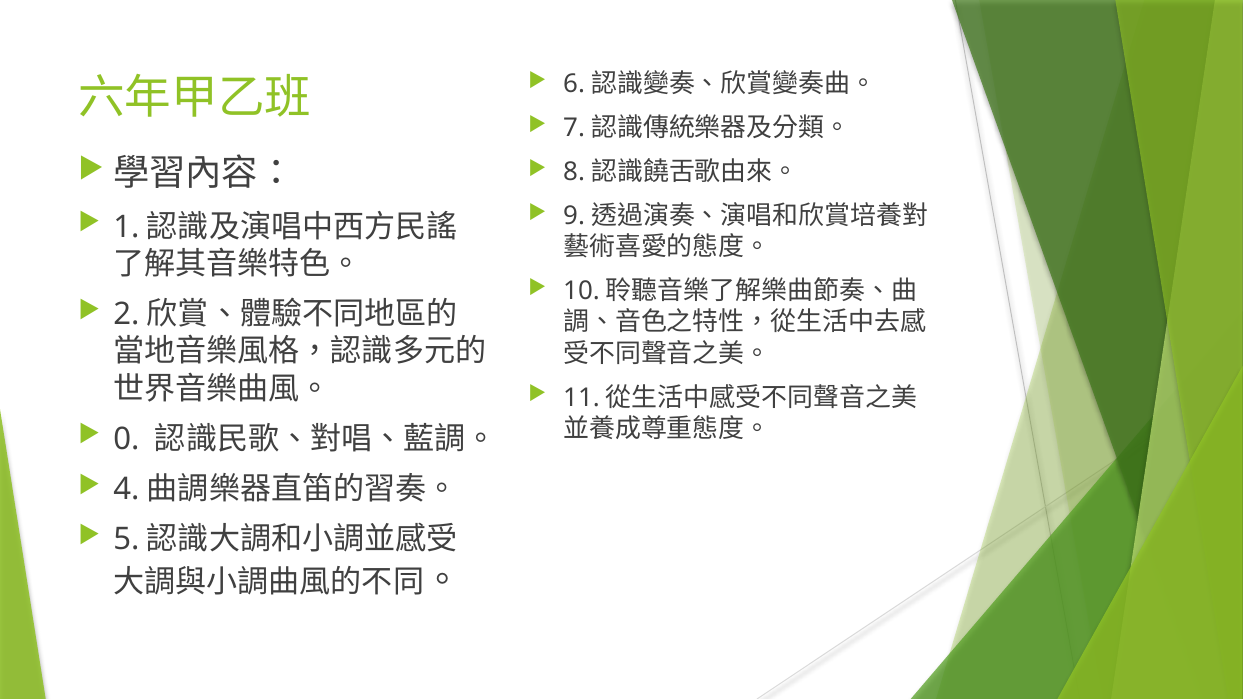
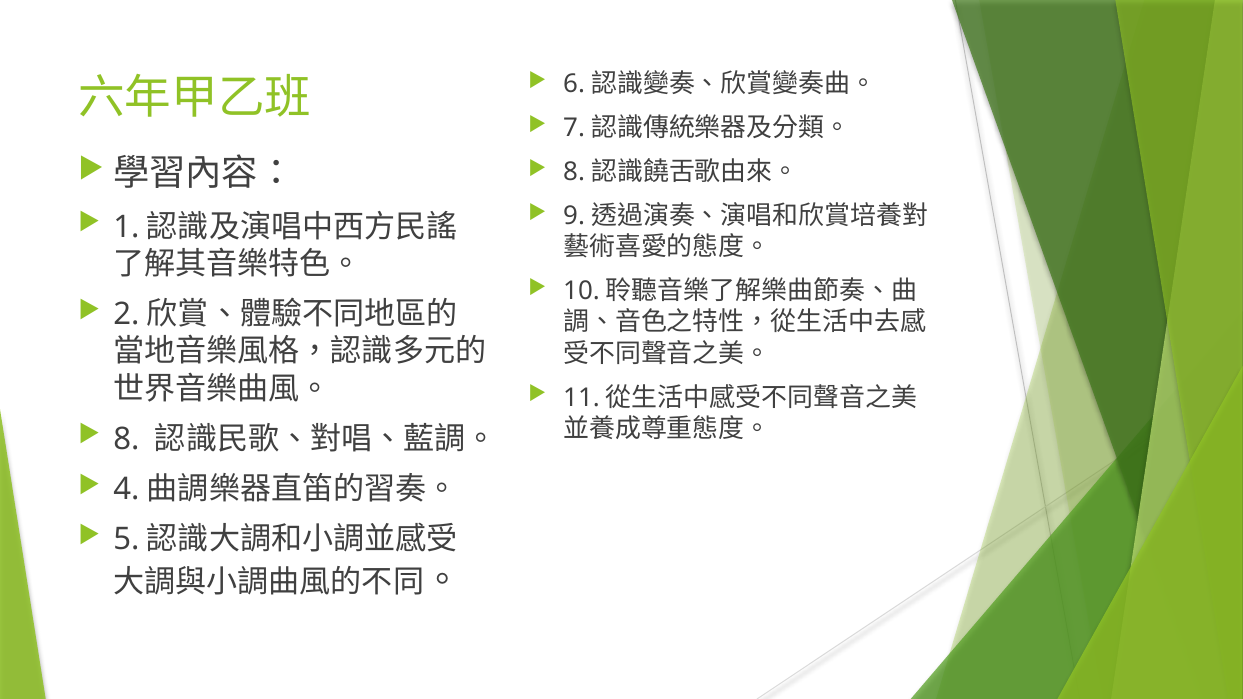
0: 0 -> 8 (126, 439)
